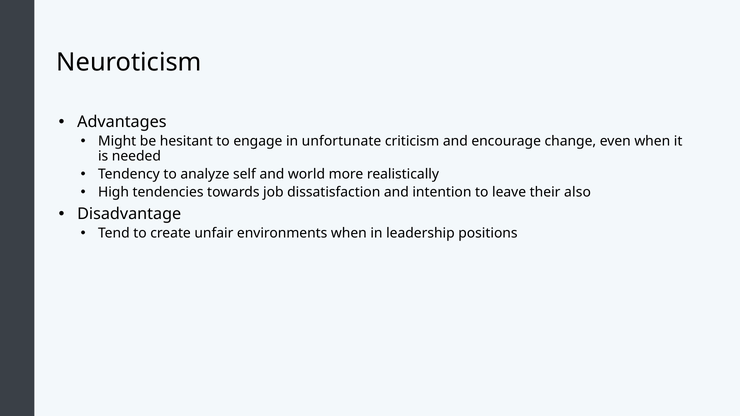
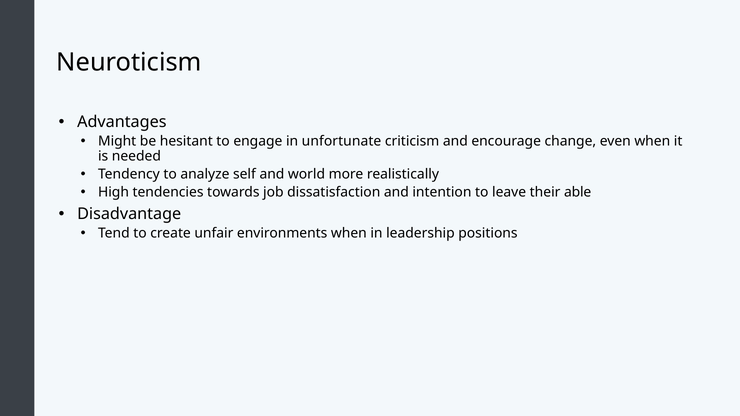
also: also -> able (578, 192)
